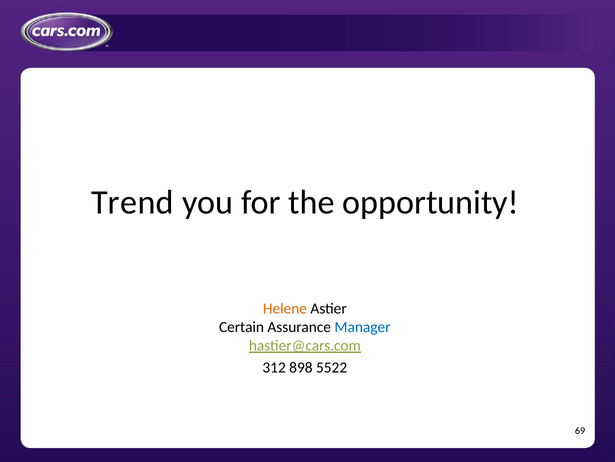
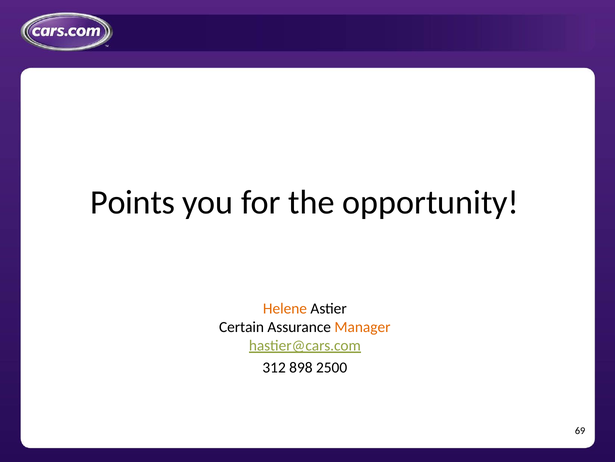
Trend: Trend -> Points (133, 202)
Manager colour: blue -> orange (362, 327)
5522: 5522 -> 2500 (332, 367)
